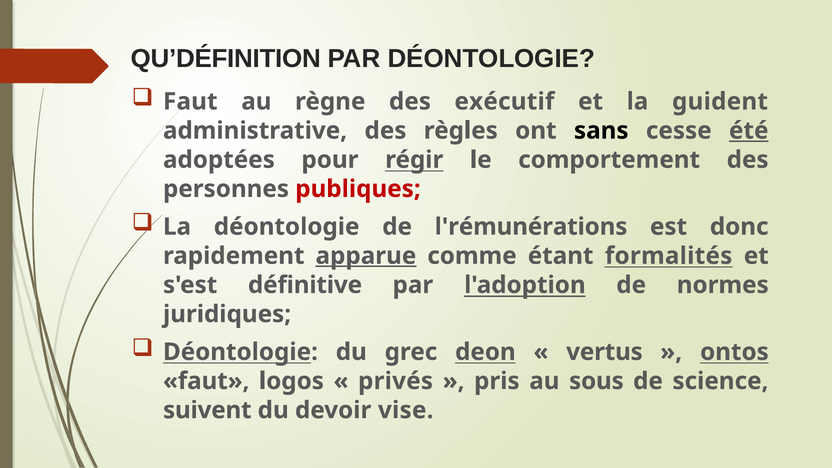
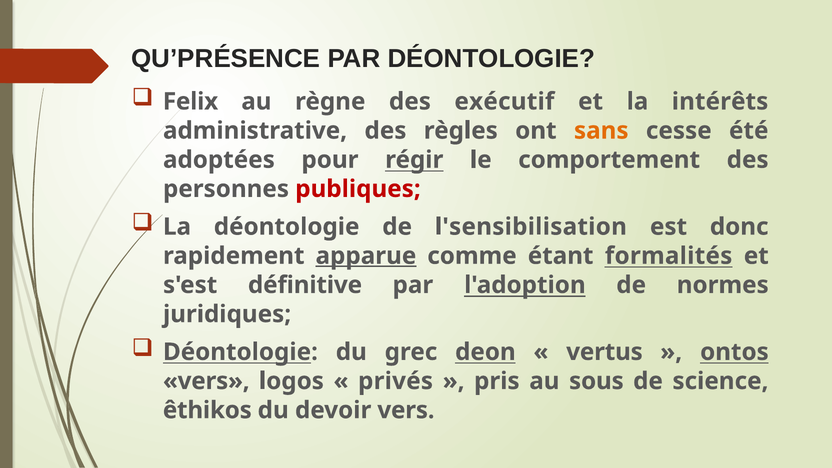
QU’DÉFINITION: QU’DÉFINITION -> QU’PRÉSENCE (226, 59)
Faut: Faut -> Felix (190, 102)
guident: guident -> intérêts (720, 102)
sans colour: black -> orange (601, 131)
été underline: present -> none (749, 131)
l'rémunérations: l'rémunérations -> l'sensibilisation (531, 227)
faut: faut -> vers (206, 381)
suivent: suivent -> êthikos (207, 410)
devoir vise: vise -> vers (406, 410)
